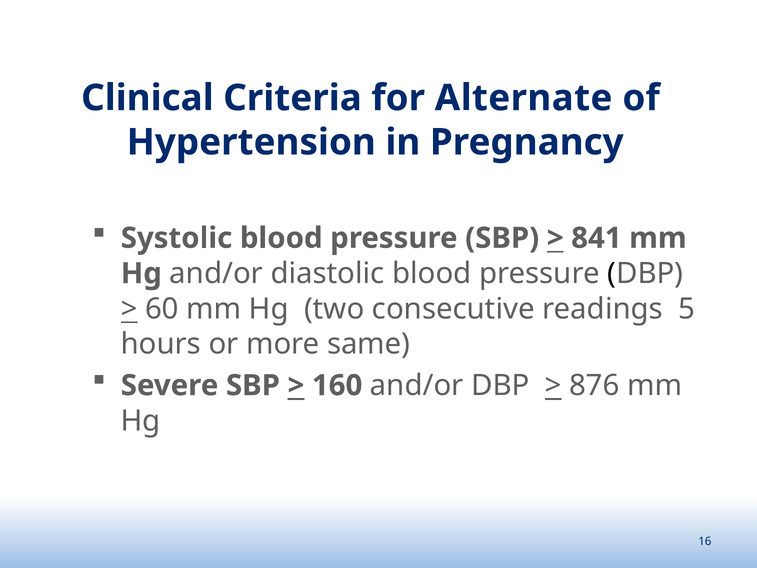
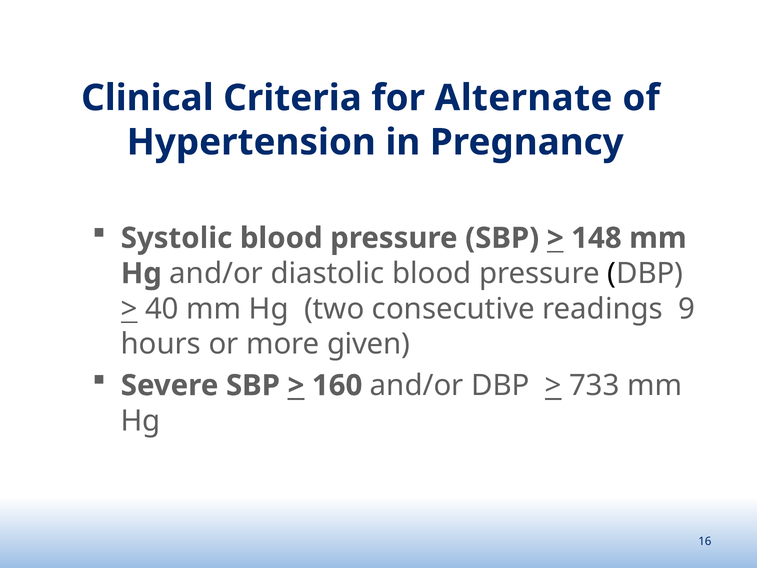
841: 841 -> 148 (596, 238)
60: 60 -> 40 (162, 309)
5: 5 -> 9 (687, 309)
same: same -> given (369, 344)
876: 876 -> 733 (594, 385)
